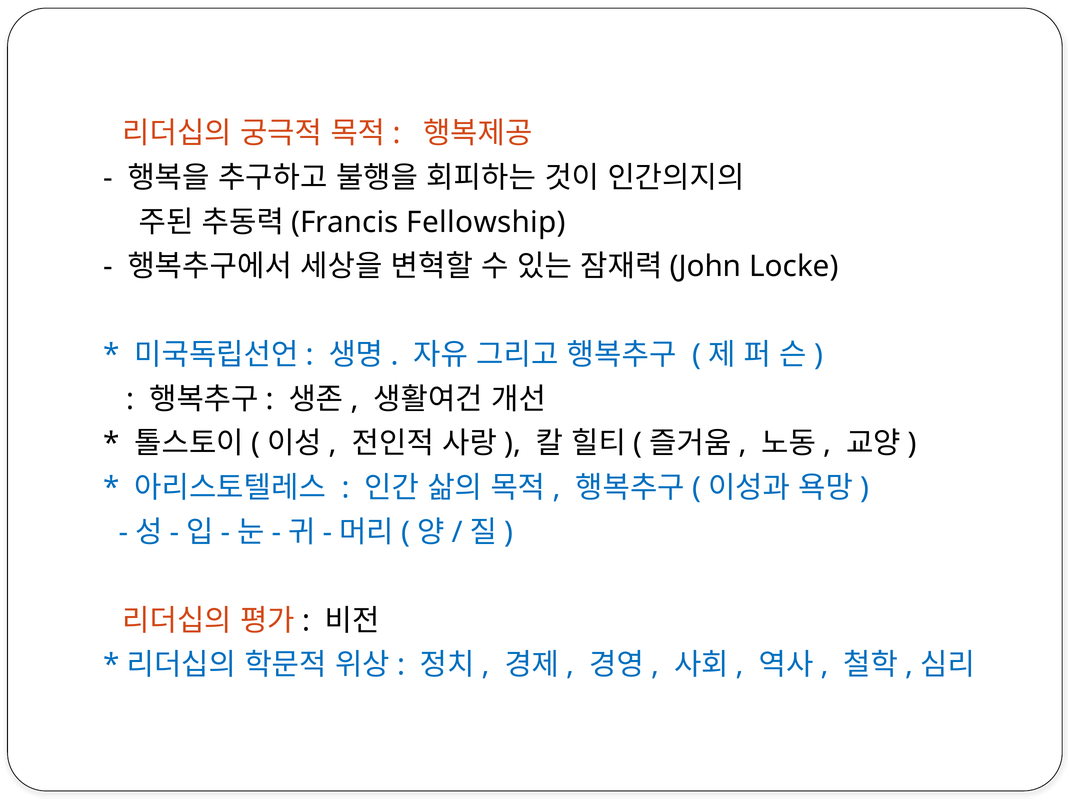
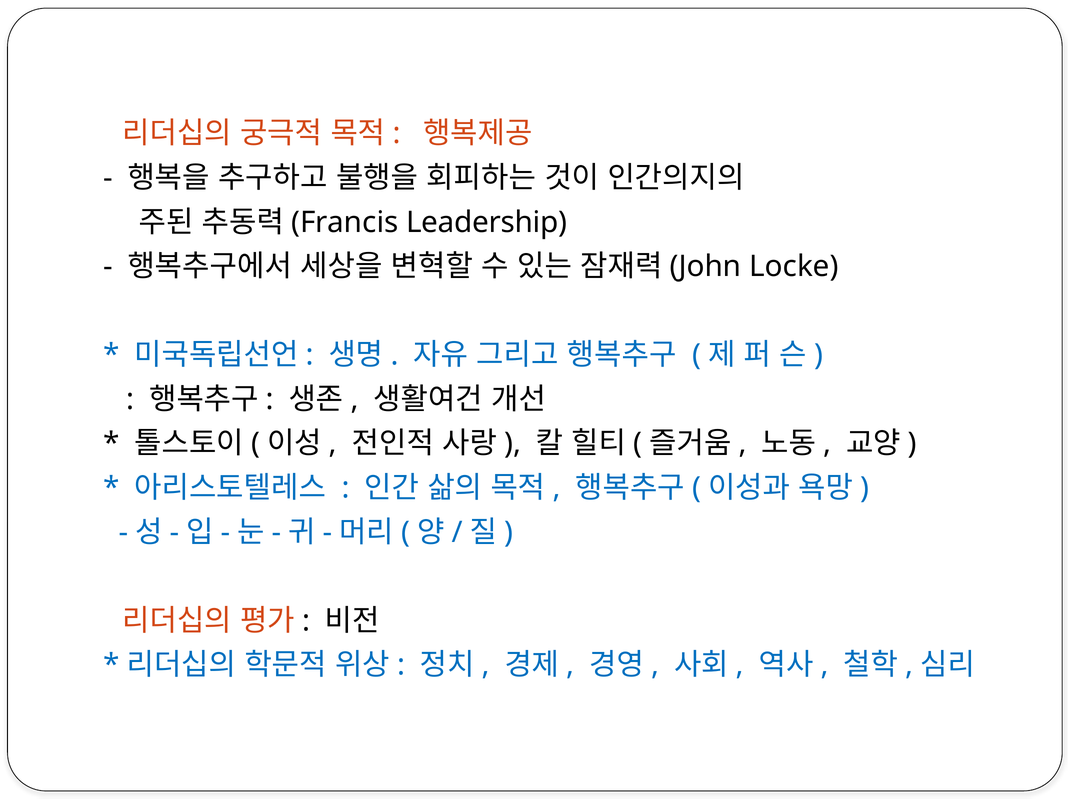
Fellowship: Fellowship -> Leadership (486, 222)
